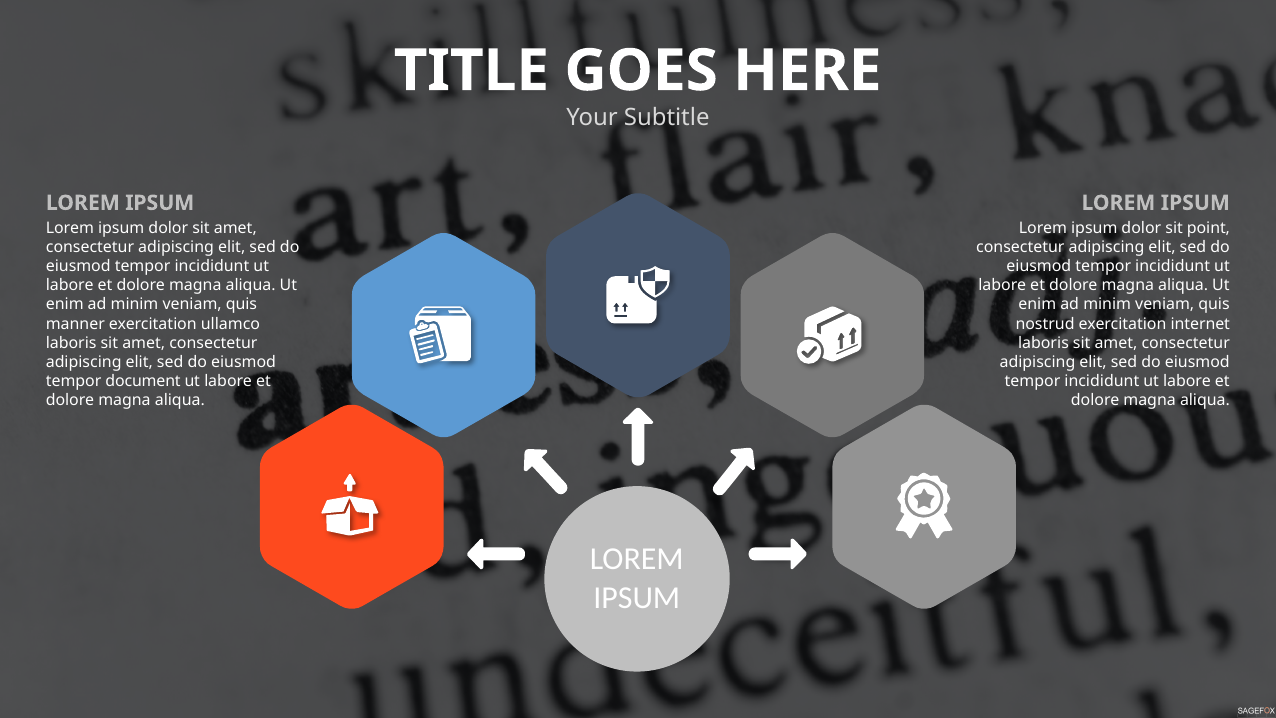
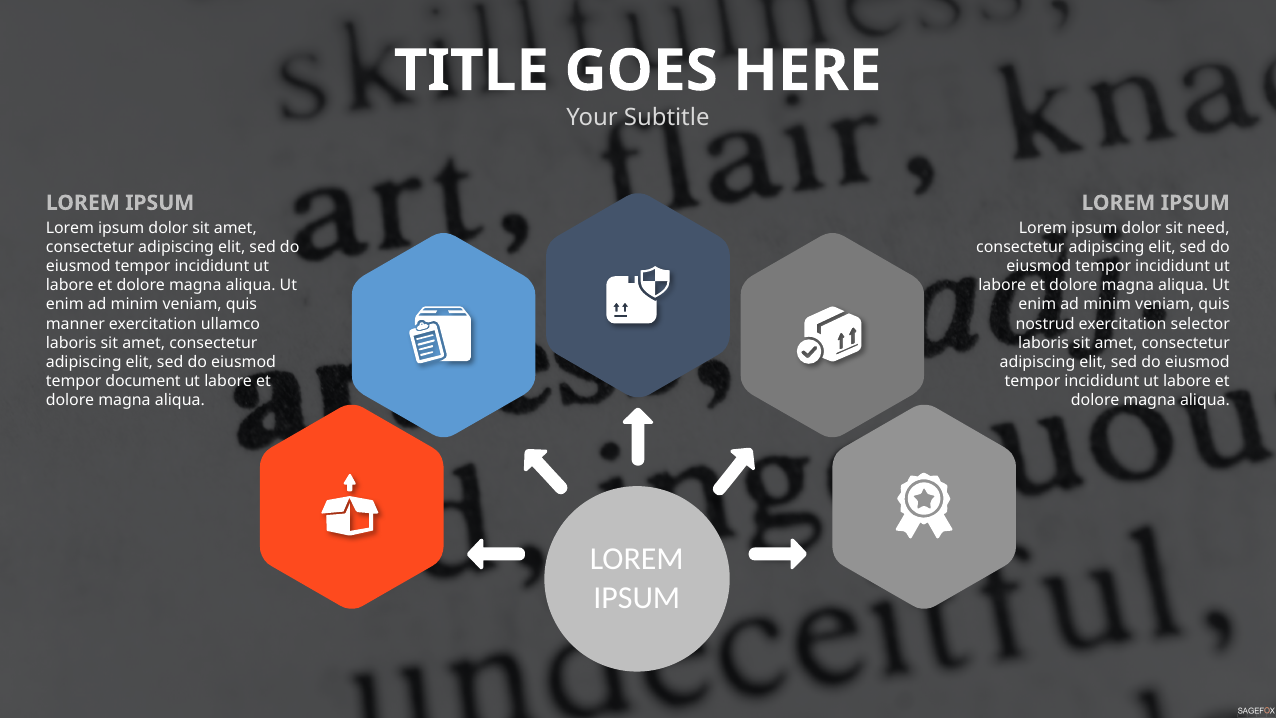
point: point -> need (1208, 228)
internet: internet -> selector (1200, 324)
